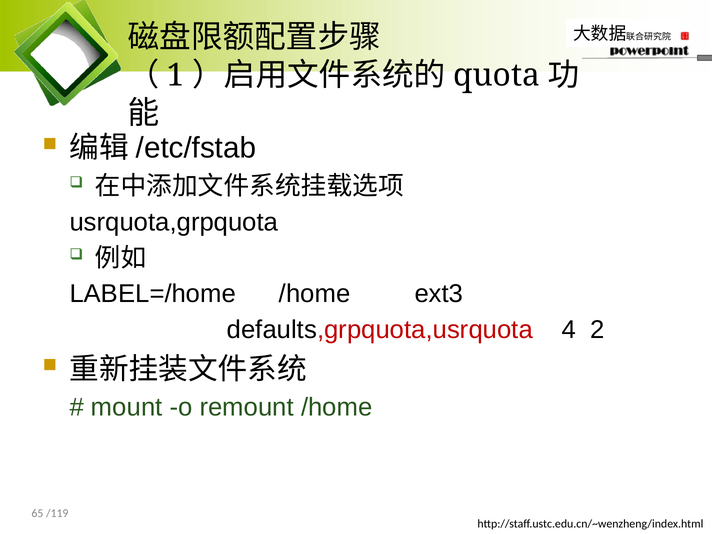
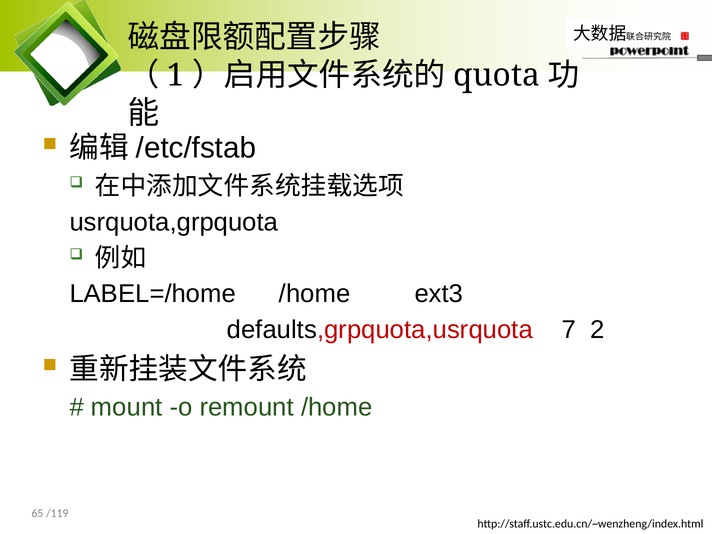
4: 4 -> 7 (569, 330)
